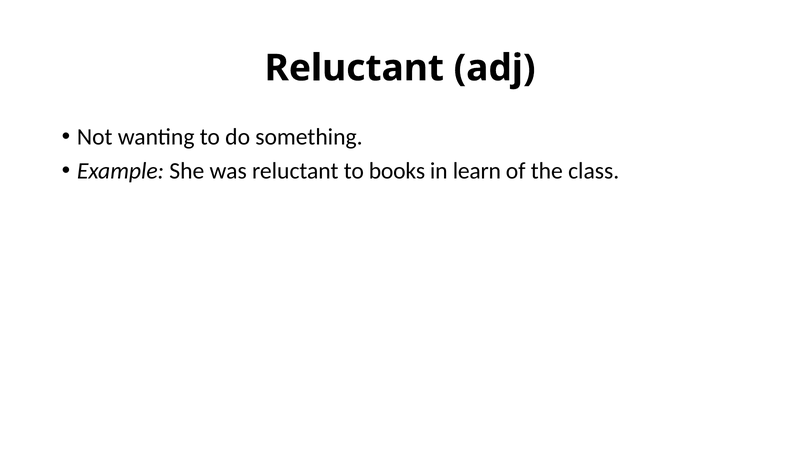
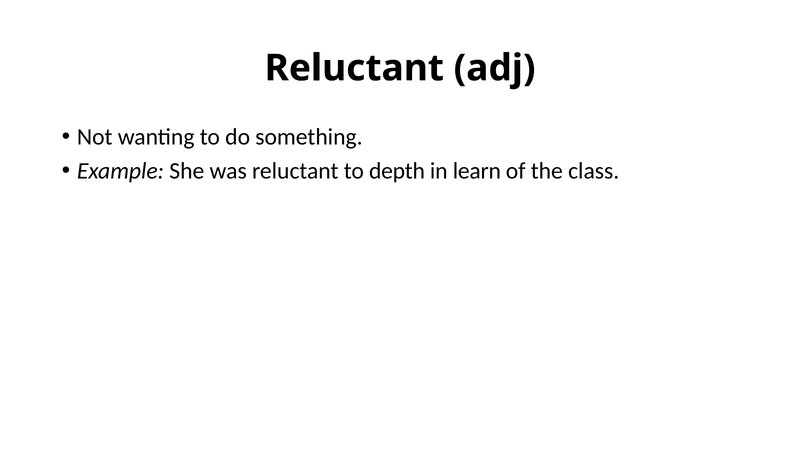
books: books -> depth (397, 171)
